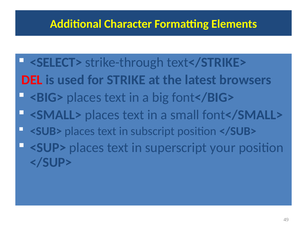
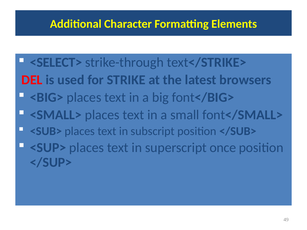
your: your -> once (223, 148)
